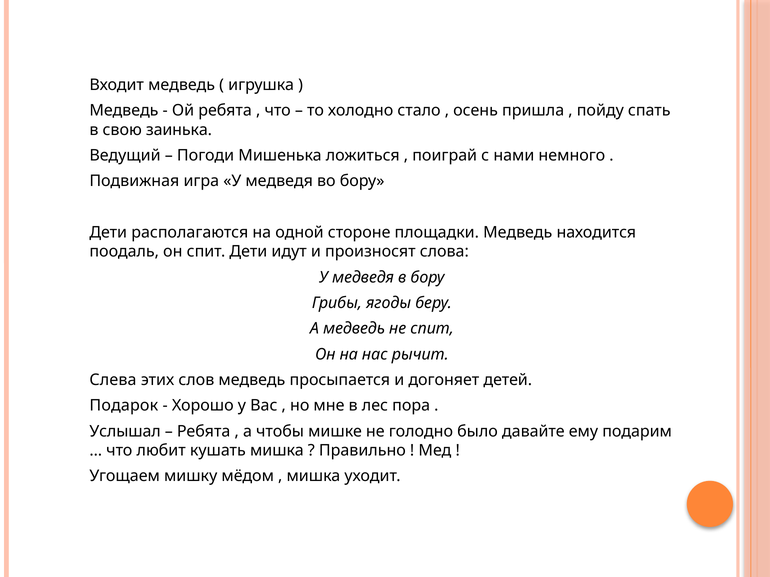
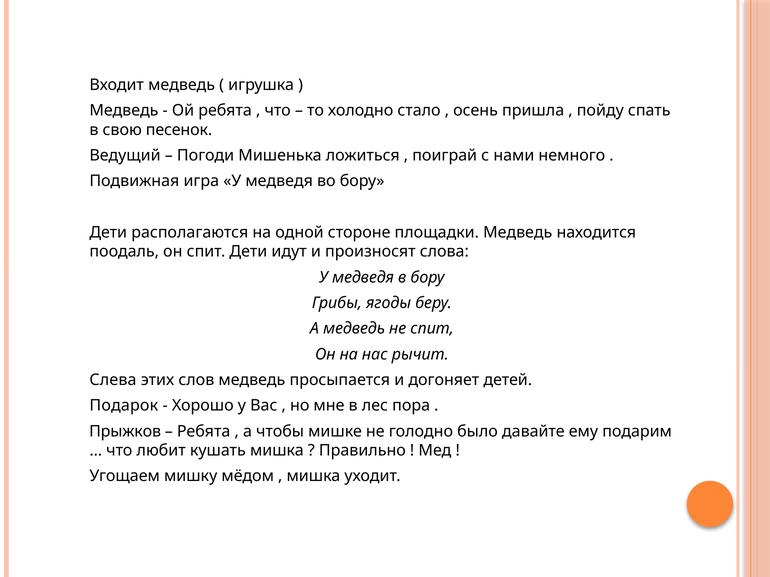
заинька: заинька -> песенок (179, 130)
Услышал: Услышал -> Прыжков (125, 432)
